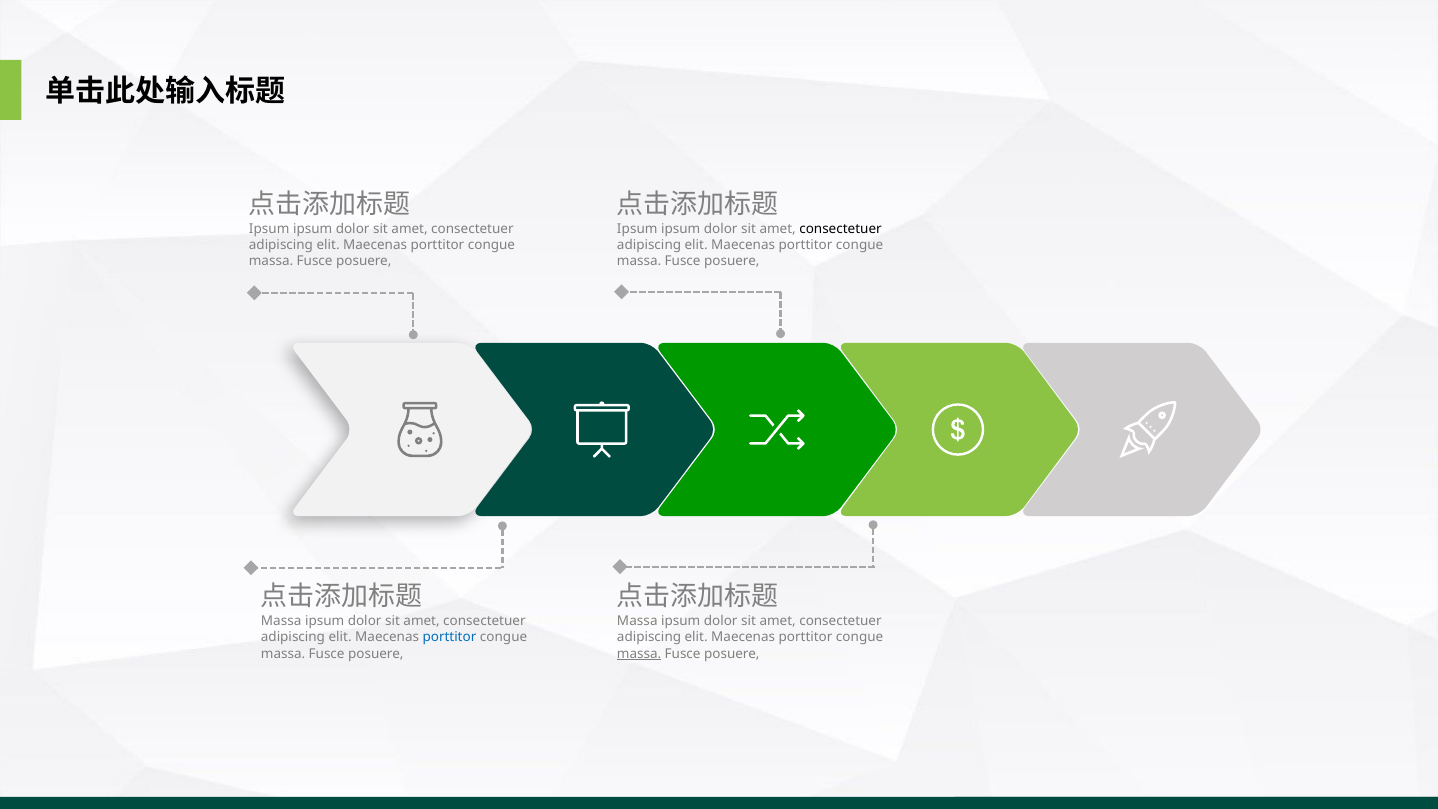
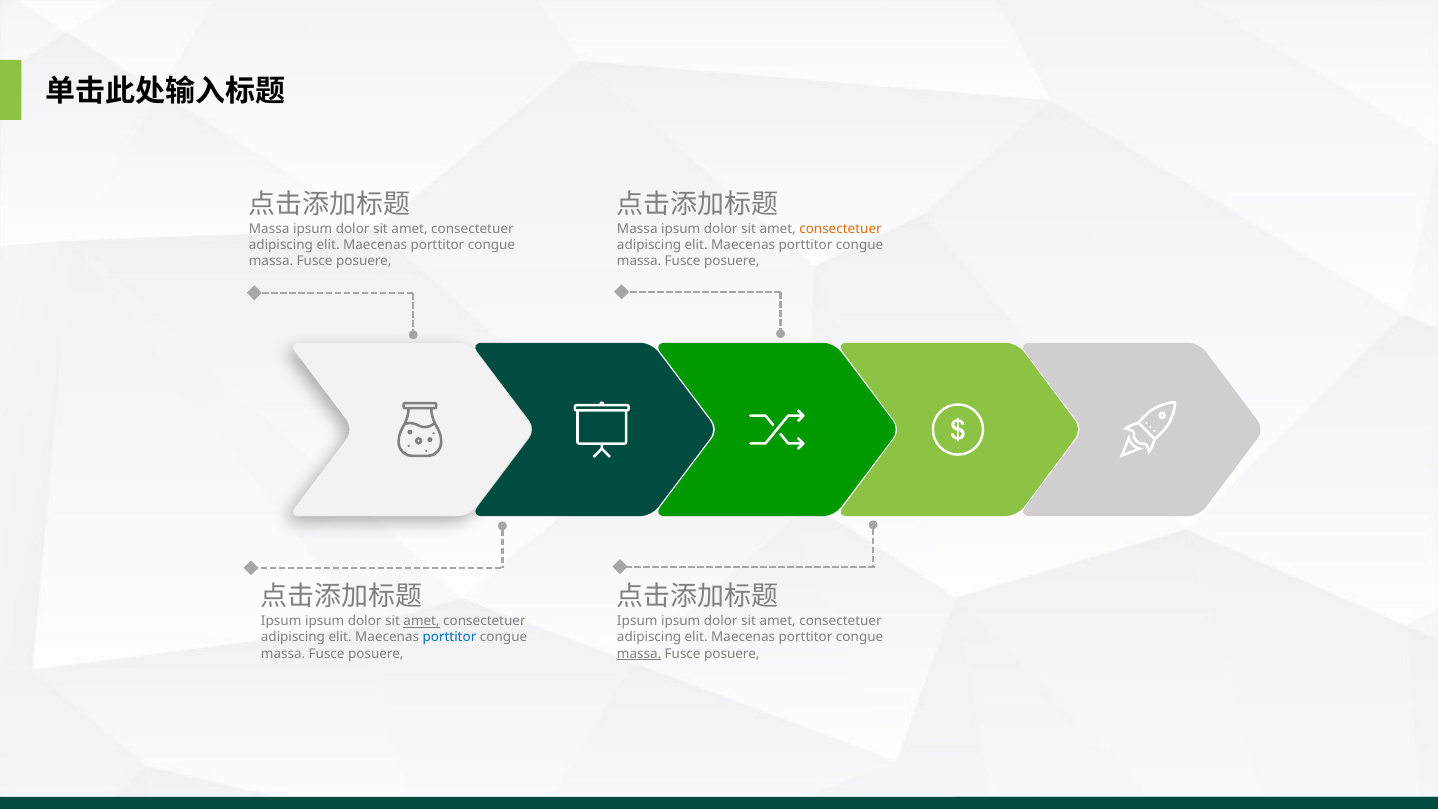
Ipsum: Ipsum -> Massa (269, 229)
Ipsum: Ipsum -> Massa (637, 229)
consectetuer colour: black -> orange (840, 229)
Massa: Massa -> Ipsum (281, 621)
amet underline: none -> present (422, 621)
Massa: Massa -> Ipsum (637, 621)
